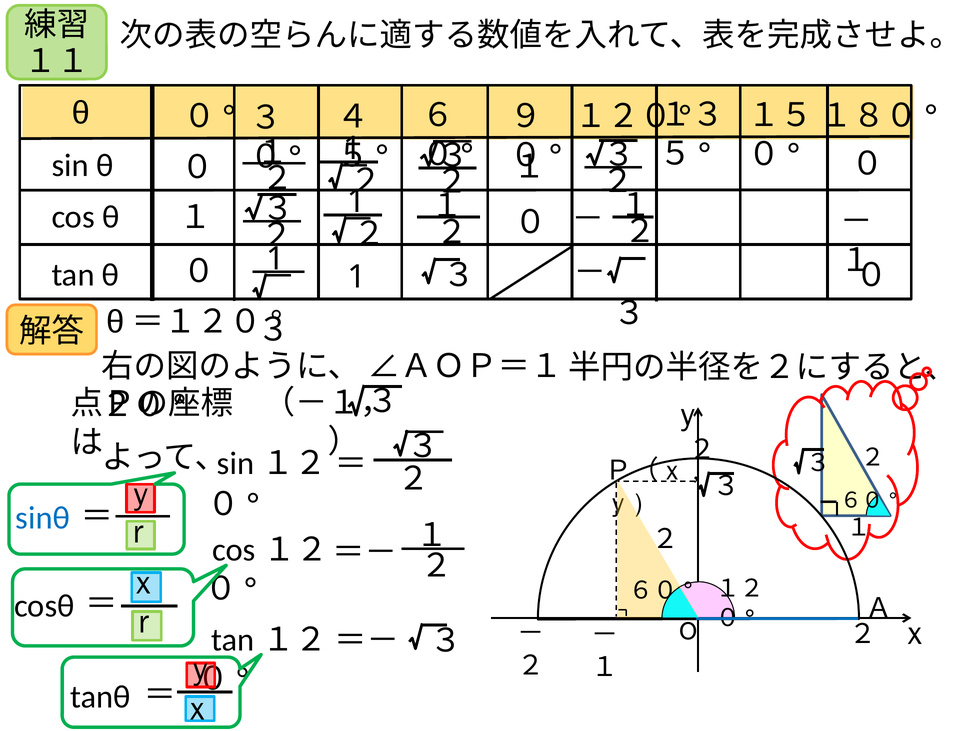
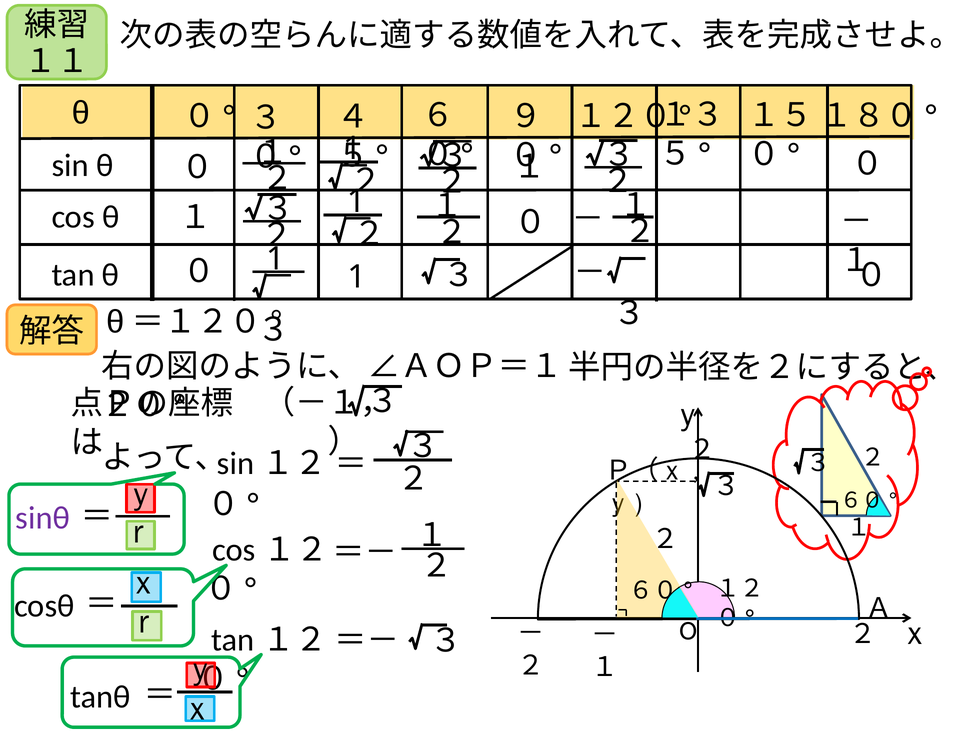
sinθ colour: blue -> purple (43, 518)
